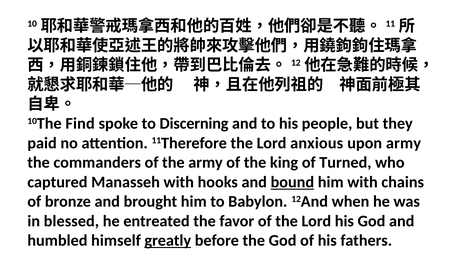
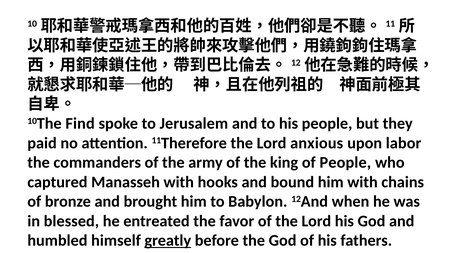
Discerning: Discerning -> Jerusalem (194, 123)
upon army: army -> labor (404, 143)
of Turned: Turned -> People (345, 162)
bound underline: present -> none (292, 182)
